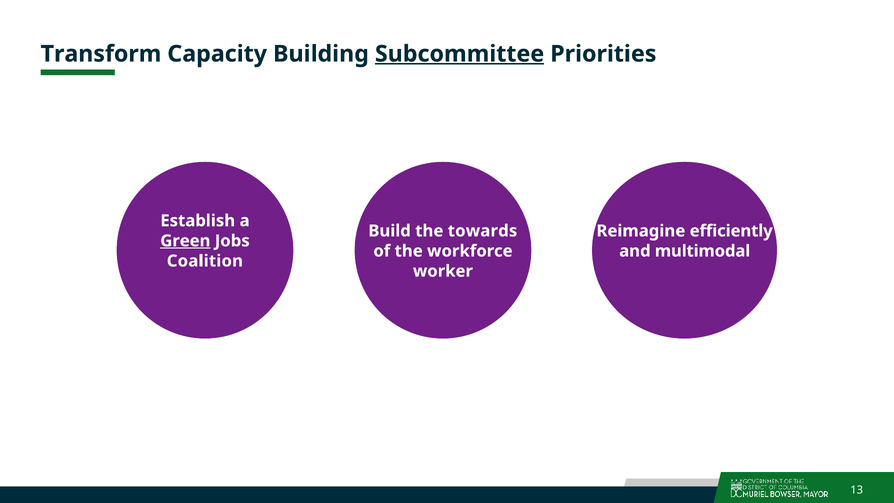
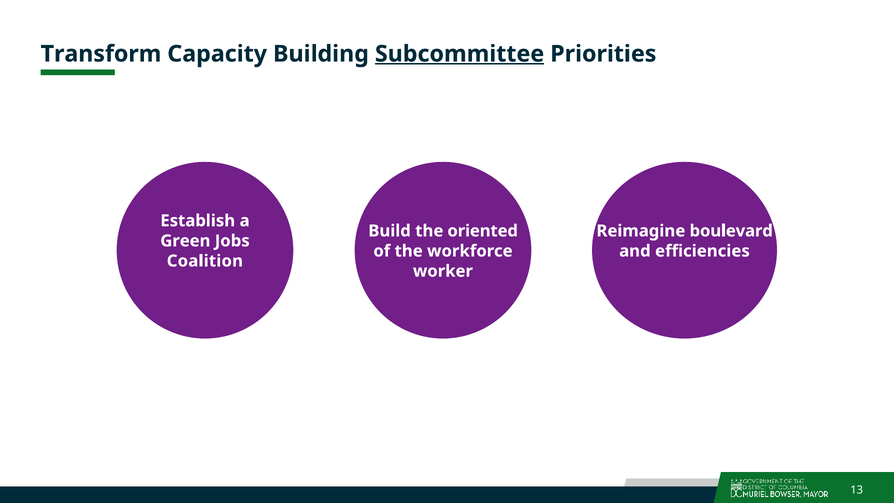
towards: towards -> oriented (483, 231)
efficiently: efficiently -> boulevard (731, 231)
Green underline: present -> none (185, 241)
multimodal: multimodal -> efficiencies (702, 251)
